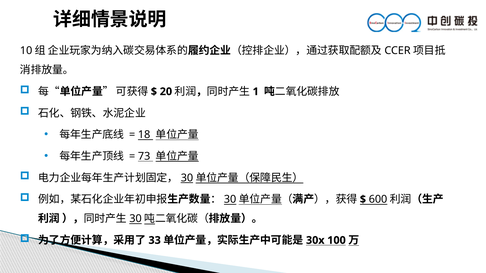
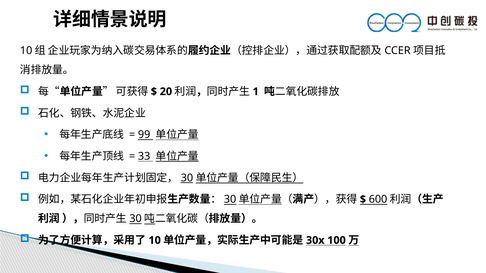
18: 18 -> 99 (144, 135)
73: 73 -> 33 (144, 156)
33: 33 -> 10 (155, 241)
